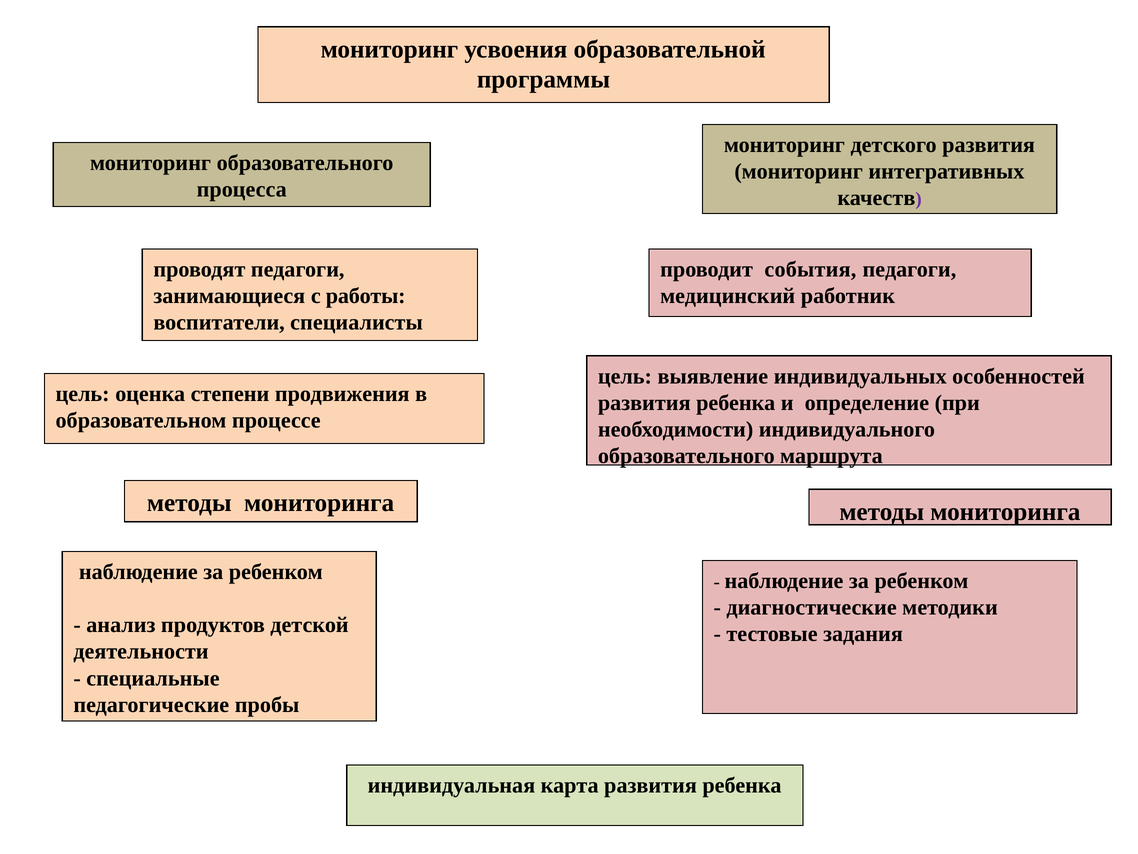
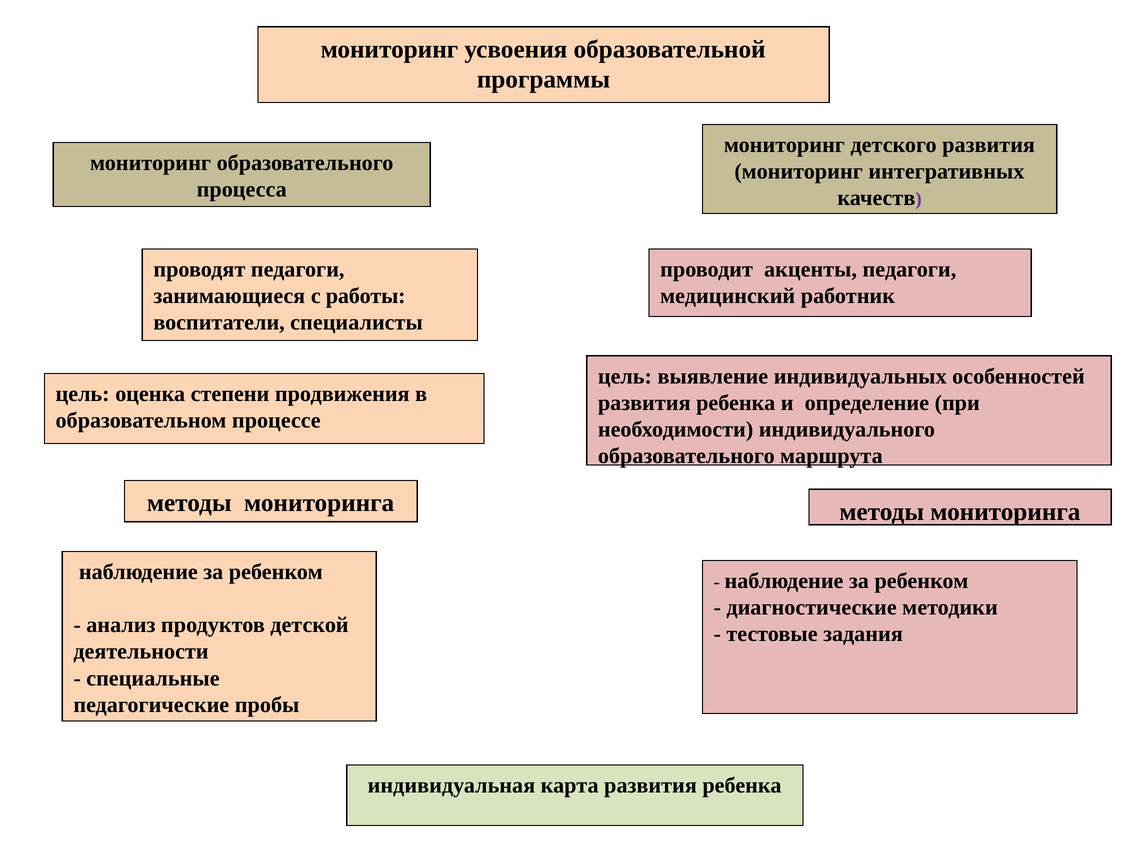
события: события -> акценты (811, 269)
